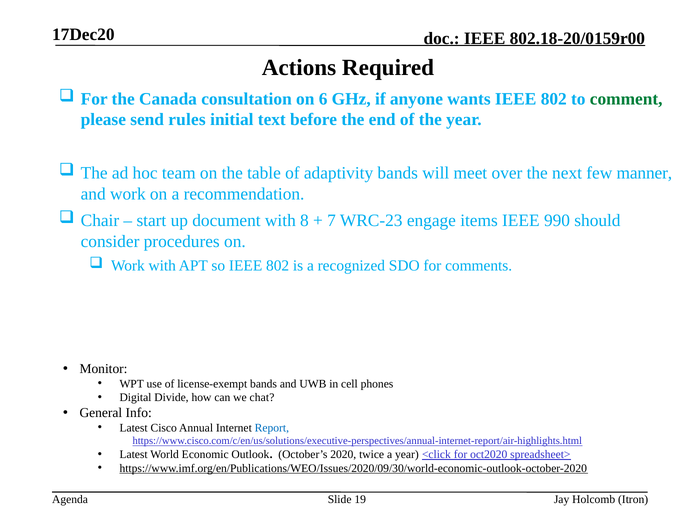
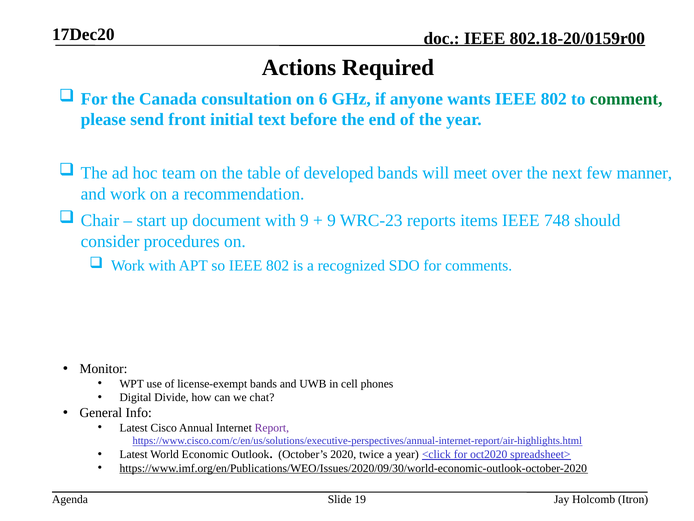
rules: rules -> front (187, 120)
adaptivity: adaptivity -> developed (339, 173)
with 8: 8 -> 9 (304, 220)
7: 7 -> 9 (332, 220)
engage: engage -> reports (431, 220)
990: 990 -> 748 (557, 220)
Report colour: blue -> purple (272, 427)
